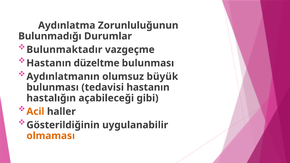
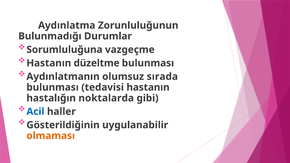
Bulunmaktadır: Bulunmaktadır -> Sorumluluğuna (64, 50)
büyük: büyük -> sırada (162, 77)
açabileceği: açabileceği -> noktalarda (106, 98)
Acil colour: orange -> blue (35, 112)
